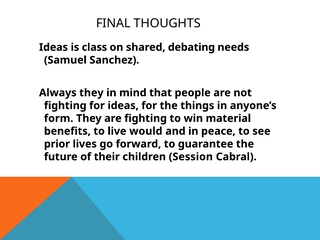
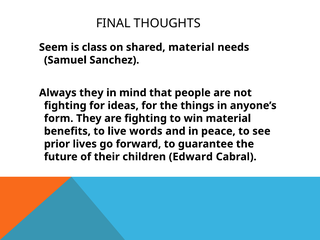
Ideas: Ideas -> Seem (54, 47)
shared debating: debating -> material (191, 47)
would: would -> words (146, 131)
Session: Session -> Edward (191, 157)
